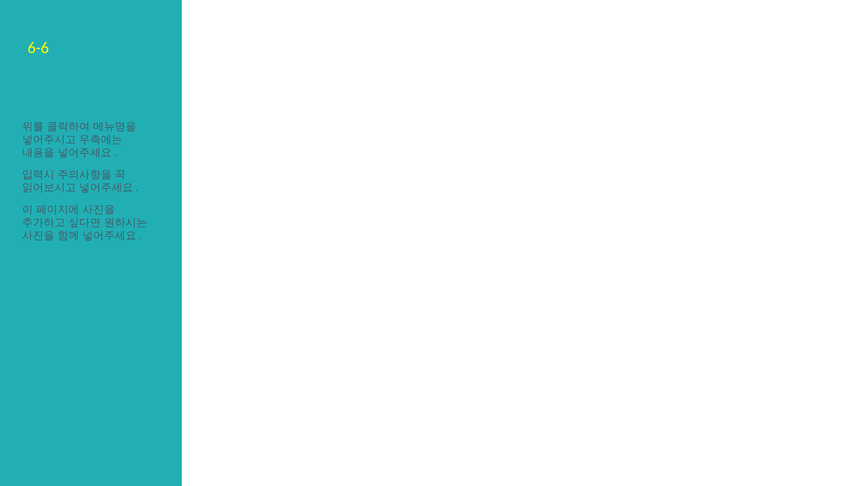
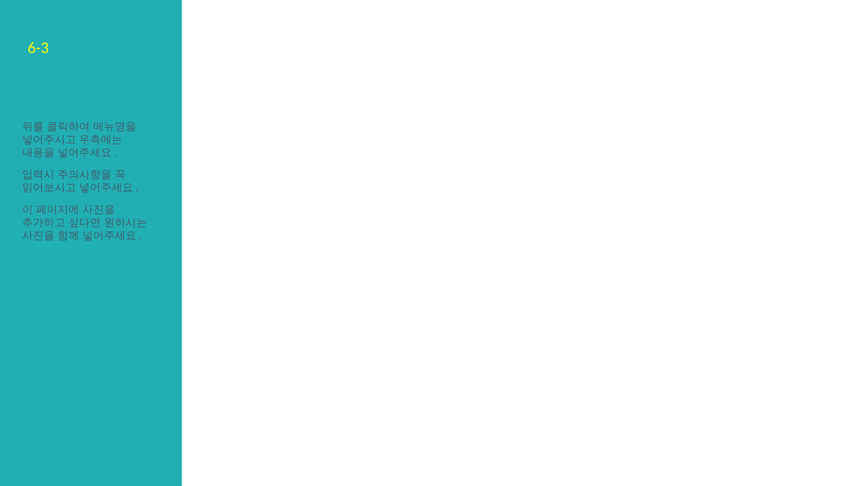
6-6: 6-6 -> 6-3 (38, 48)
